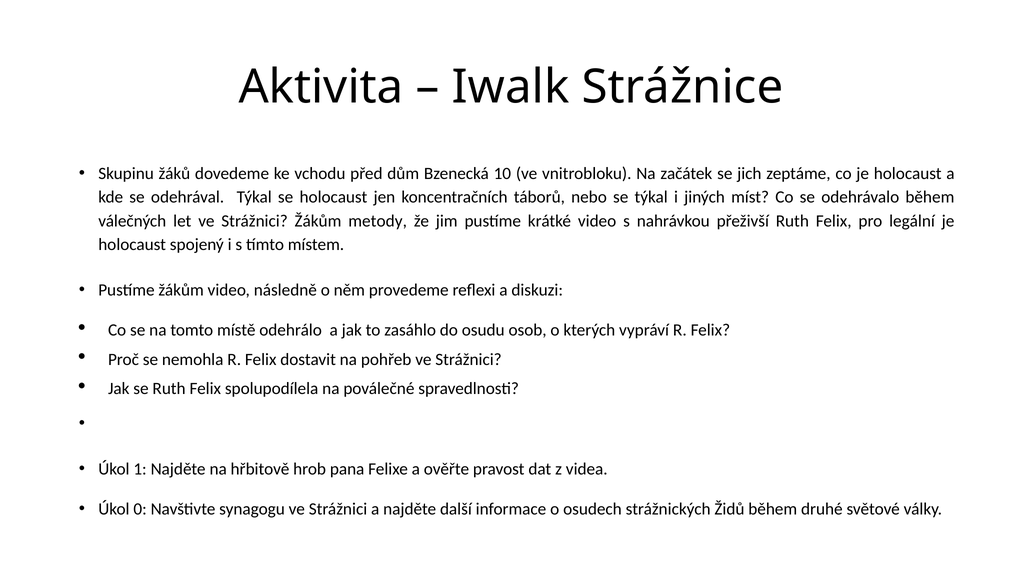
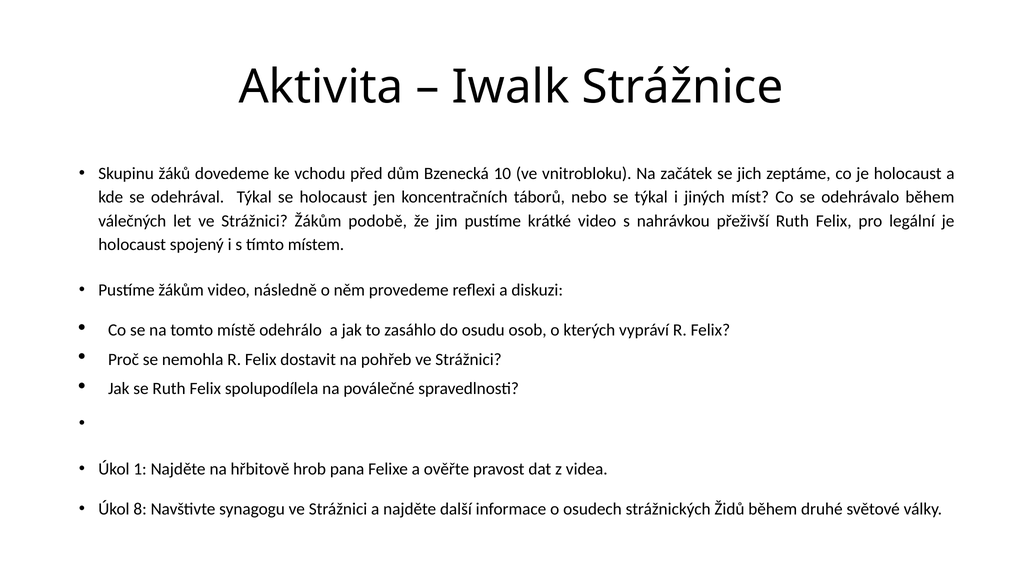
metody: metody -> podobě (378, 221)
0: 0 -> 8 (140, 509)
